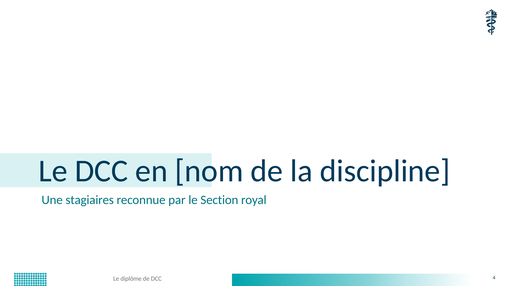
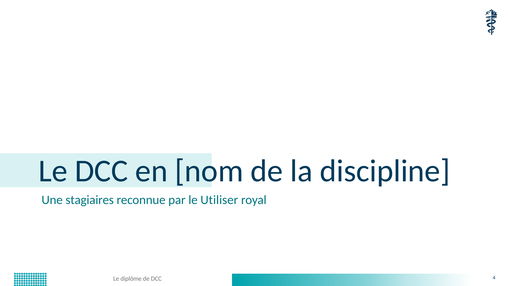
Section: Section -> Utiliser (219, 200)
